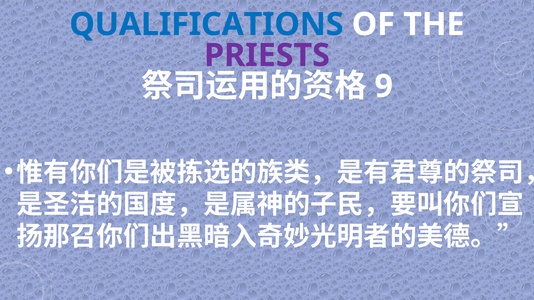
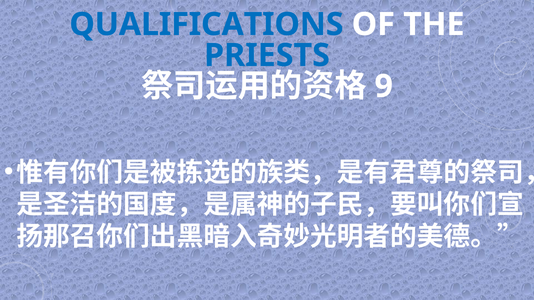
PRIESTS colour: purple -> blue (267, 55)
